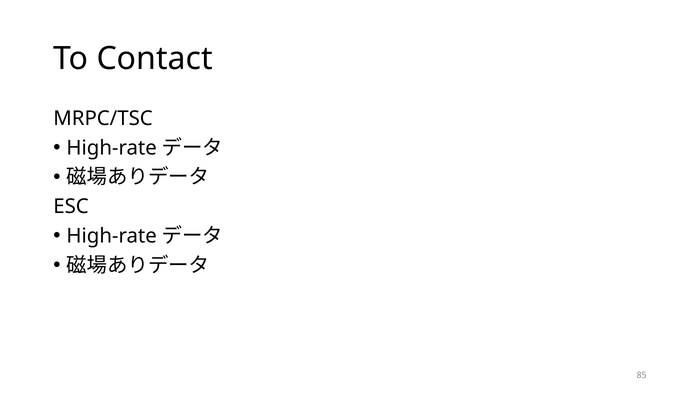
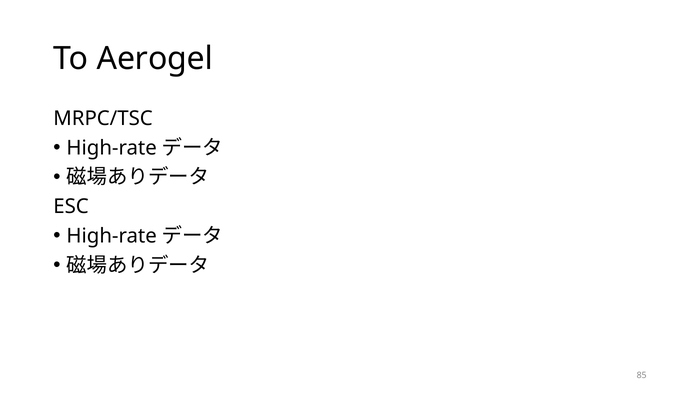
Contact: Contact -> Aerogel (155, 59)
